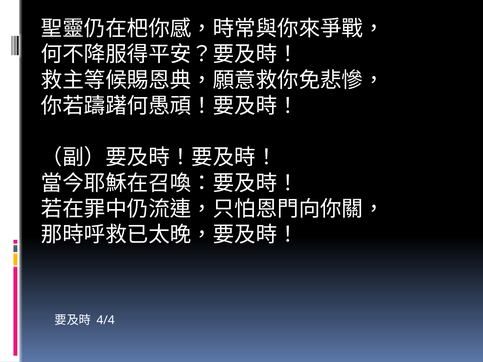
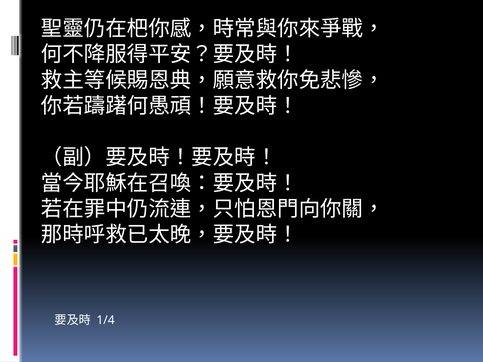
4/4: 4/4 -> 1/4 (106, 320)
